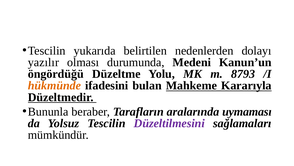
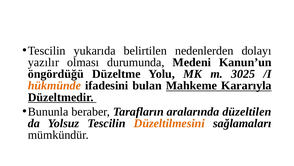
8793: 8793 -> 3025 (243, 74)
uymaması: uymaması -> düzeltilen (247, 111)
Düzeltilmesini colour: purple -> orange (169, 123)
